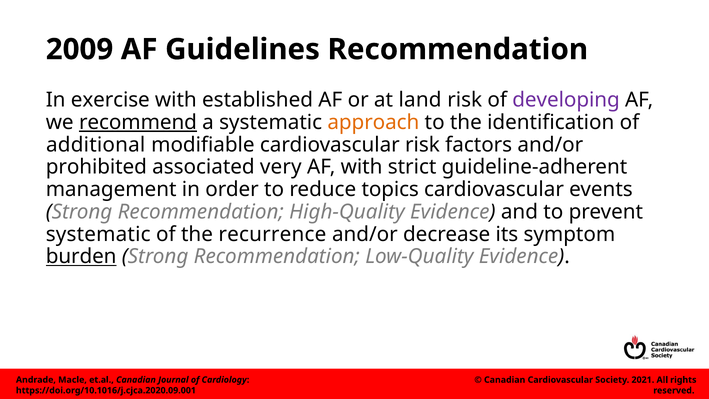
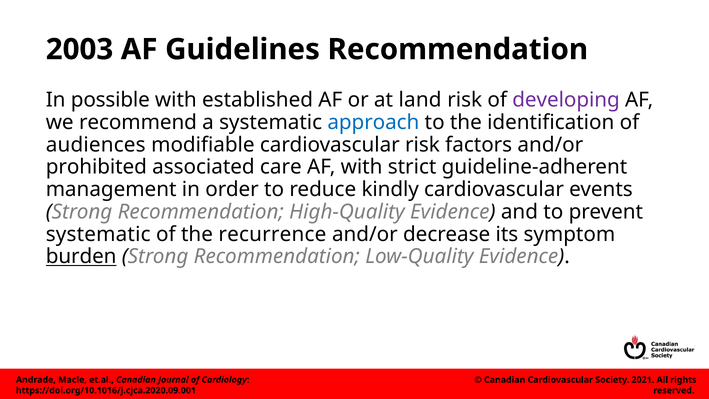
2009: 2009 -> 2003 (80, 49)
exercise: exercise -> possible (110, 100)
recommend underline: present -> none (138, 122)
approach colour: orange -> blue (373, 122)
additional: additional -> audiences (96, 145)
very: very -> care (281, 167)
topics: topics -> kindly (390, 189)
